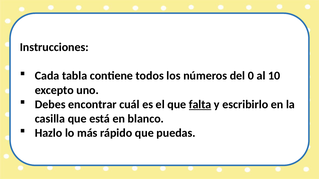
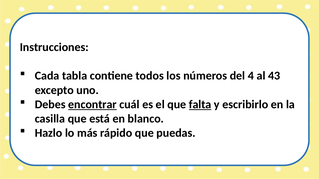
0: 0 -> 4 (251, 76)
10: 10 -> 43 (274, 76)
encontrar underline: none -> present (92, 105)
